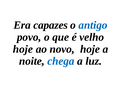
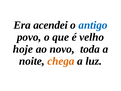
capazes: capazes -> acendei (51, 25)
novo hoje: hoje -> toda (90, 49)
chega colour: blue -> orange (61, 61)
